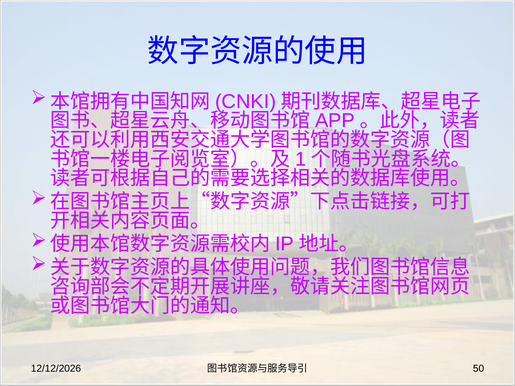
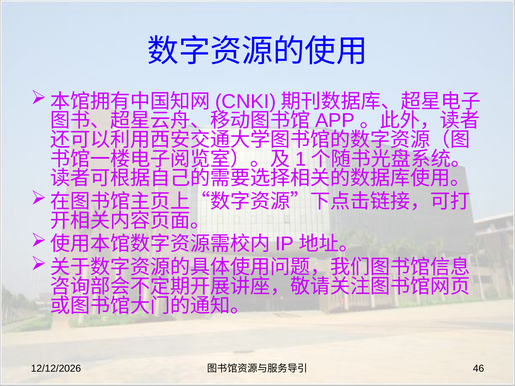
50: 50 -> 46 (479, 369)
